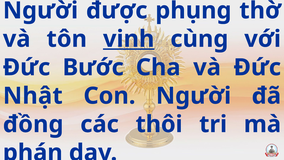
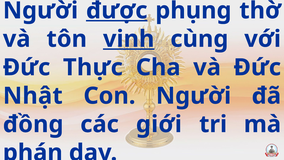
được underline: none -> present (117, 11)
Bước: Bước -> Thực (93, 67)
thôi: thôi -> giới (159, 124)
